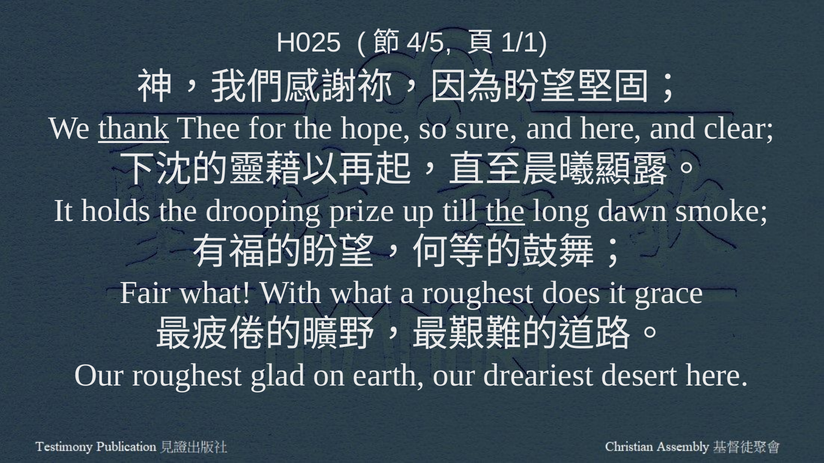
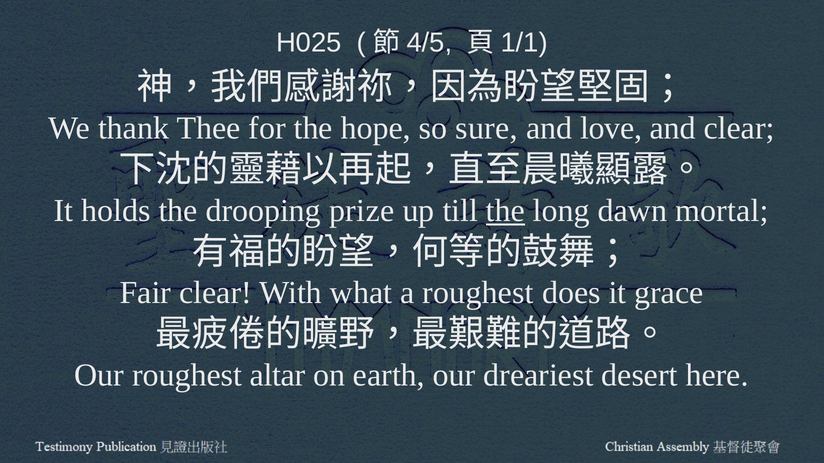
thank underline: present -> none (134, 128)
and here: here -> love (611, 128)
smoke: smoke -> mortal (722, 211)
Fair what: what -> clear (216, 293)
glad: glad -> altar (278, 376)
